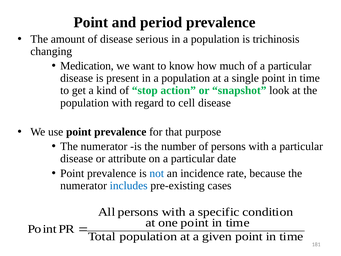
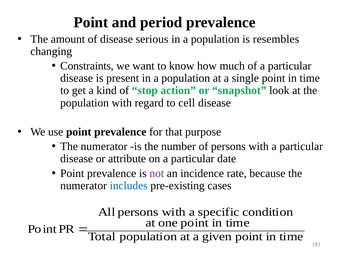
trichinosis: trichinosis -> resembles (276, 39)
Medication: Medication -> Constraints (87, 66)
not colour: blue -> purple (157, 173)
